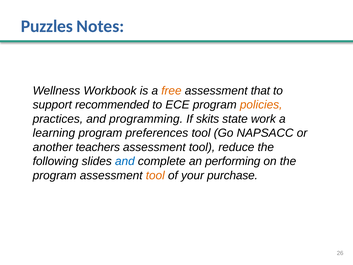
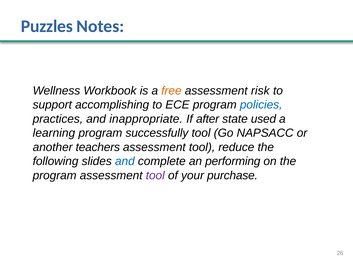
that: that -> risk (260, 91)
recommended: recommended -> accomplishing (112, 105)
policies colour: orange -> blue (261, 105)
programming: programming -> inappropriate (146, 119)
skits: skits -> after (208, 119)
work: work -> used (263, 119)
preferences: preferences -> successfully (157, 133)
tool colour: orange -> purple (155, 175)
